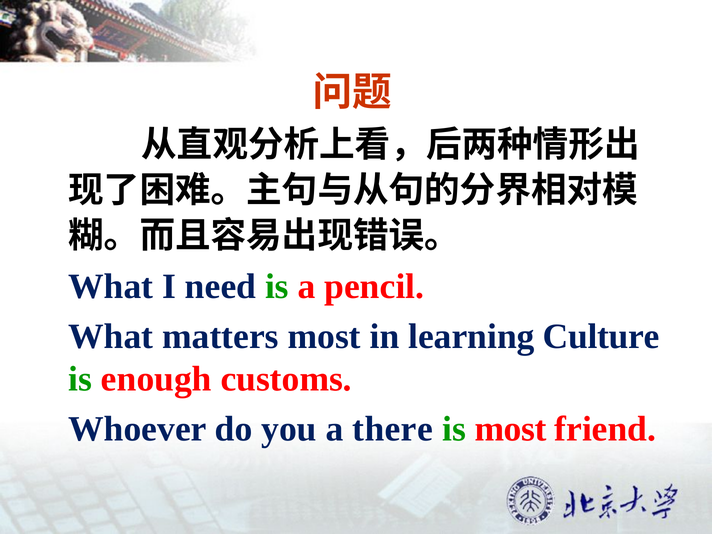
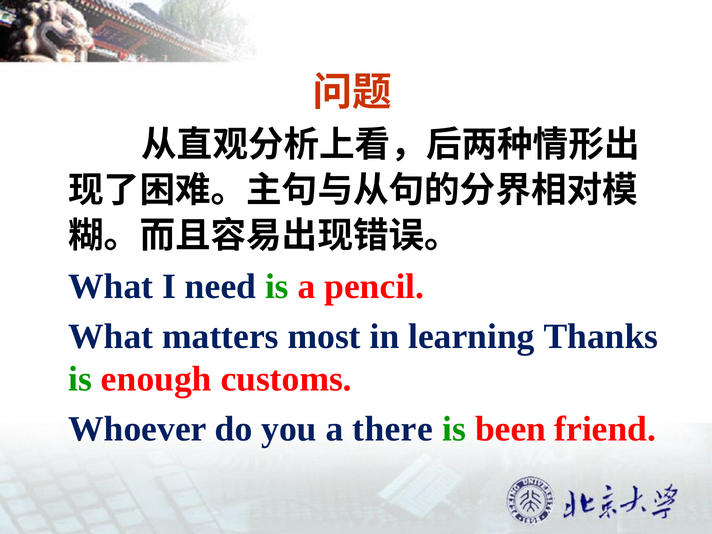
Culture: Culture -> Thanks (601, 336)
is most: most -> been (511, 429)
